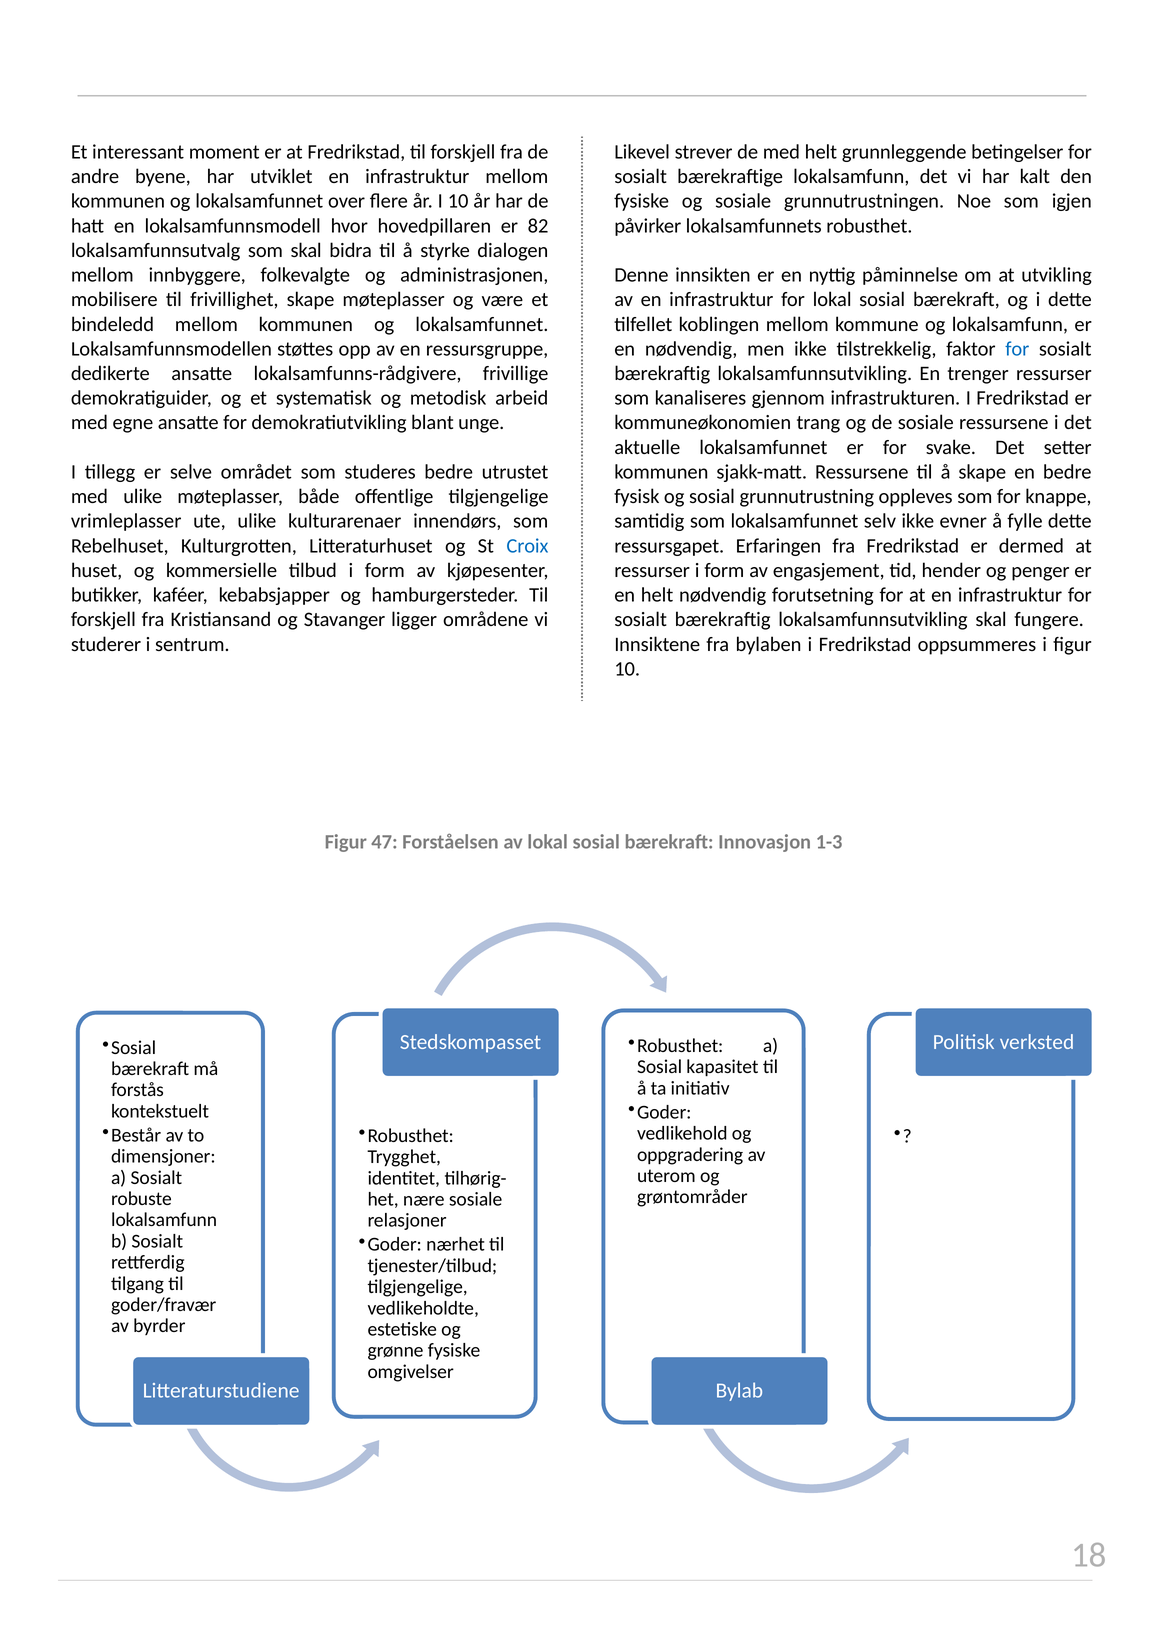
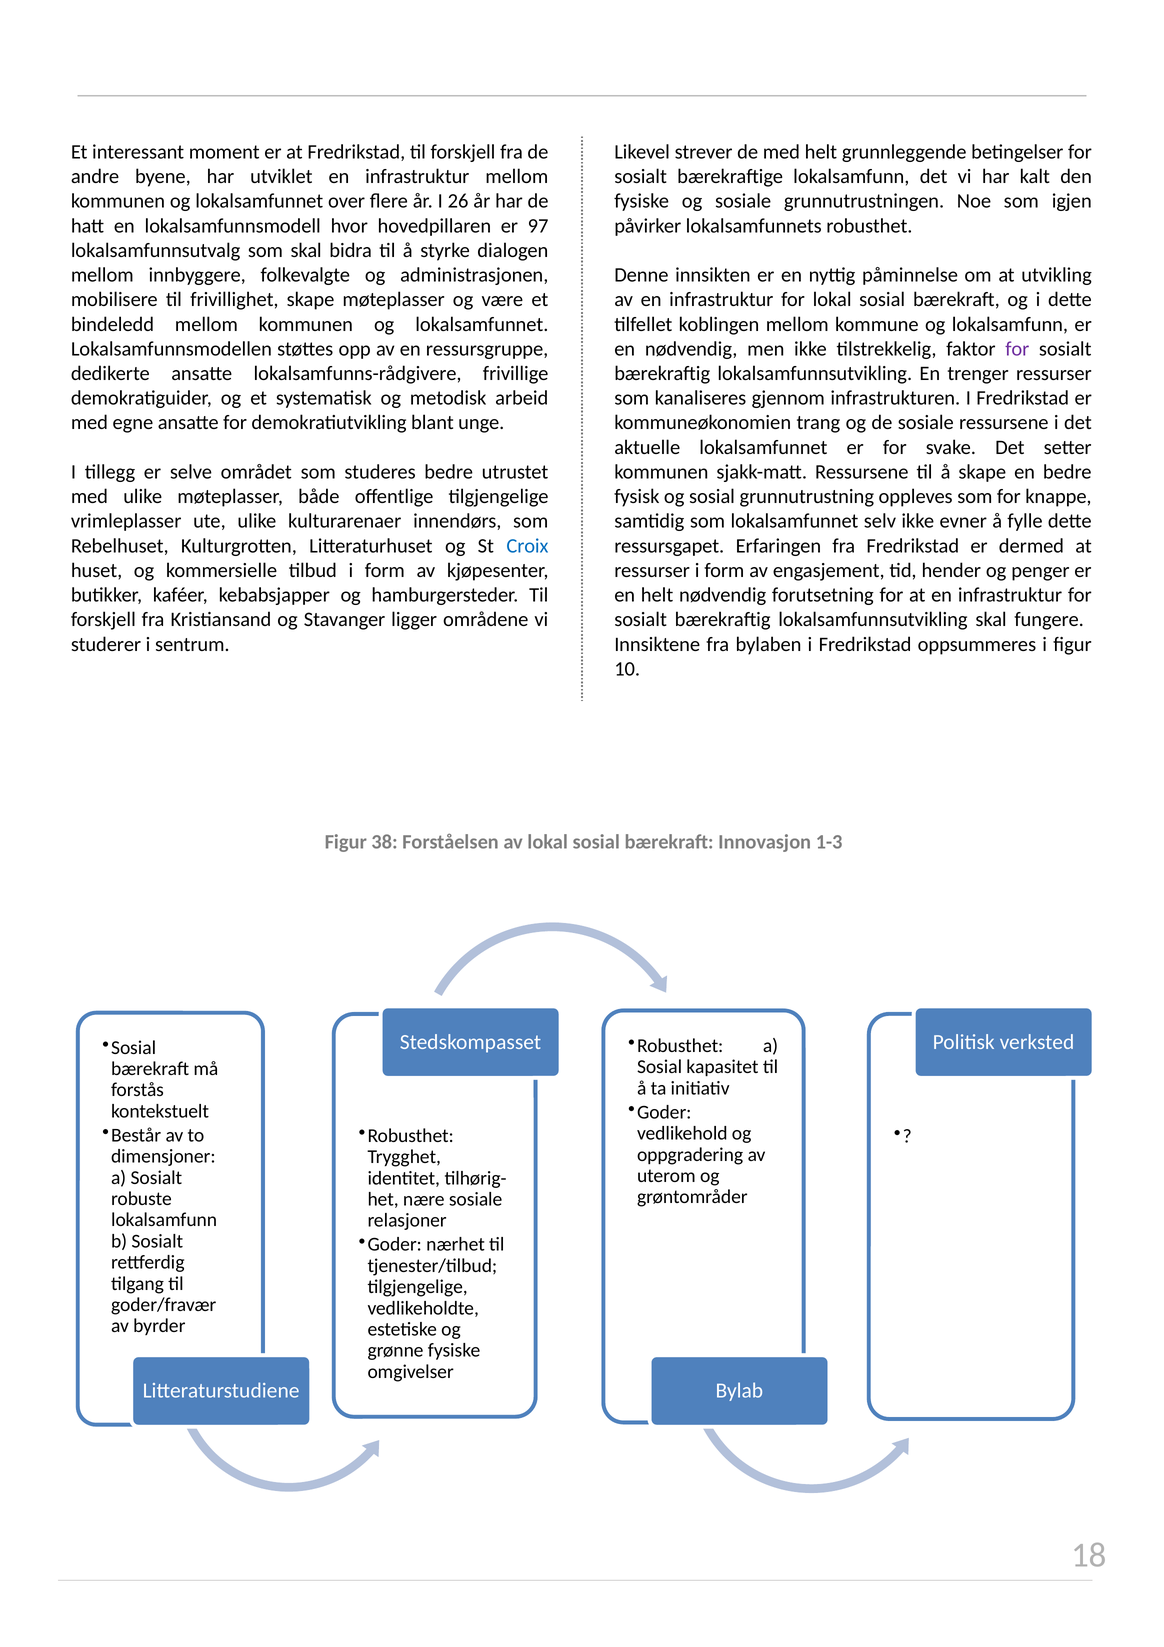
I 10: 10 -> 26 (458, 201)
82: 82 -> 97 (538, 226)
for colour: blue -> purple (1017, 349)
47: 47 -> 38 (385, 842)
